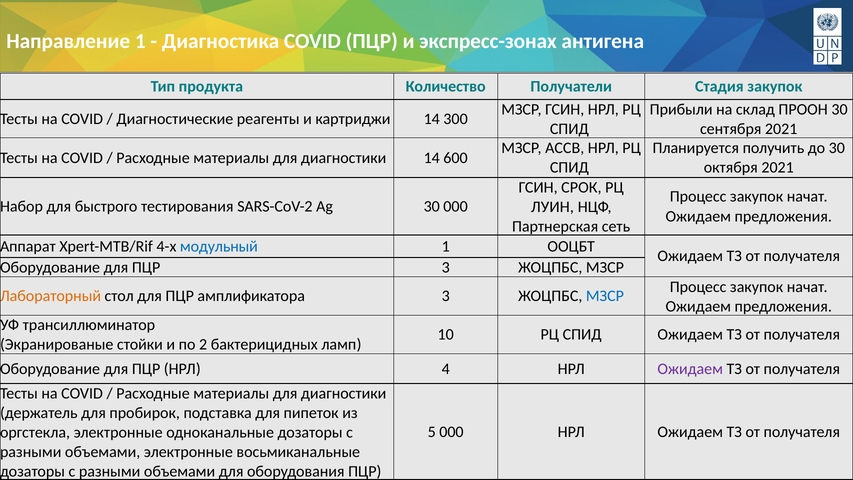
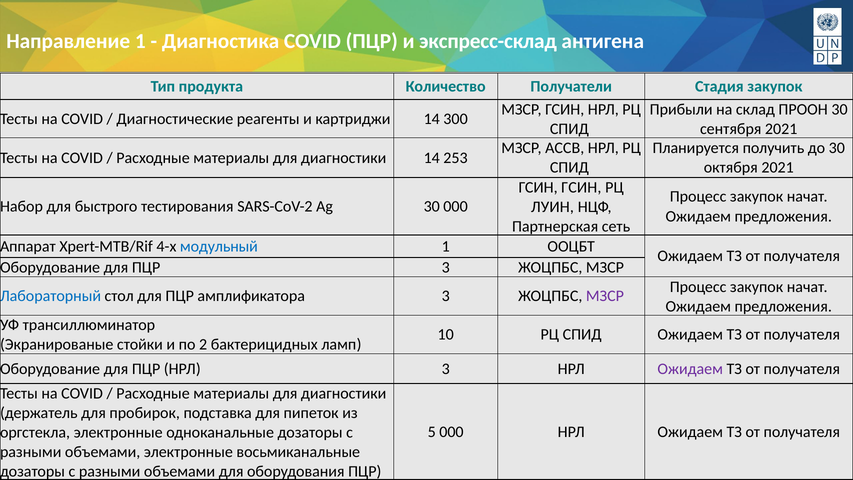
экспресс-зонах: экспресс-зонах -> экспресс-склад (488, 41)
600: 600 -> 253 (456, 158)
ГСИН СРОК: СРОК -> ГСИН (581, 187)
Лабораторный colour: orange -> blue (51, 296)
МЗСР colour: blue -> purple (605, 296)
4: 4 -> 3 (446, 369)
